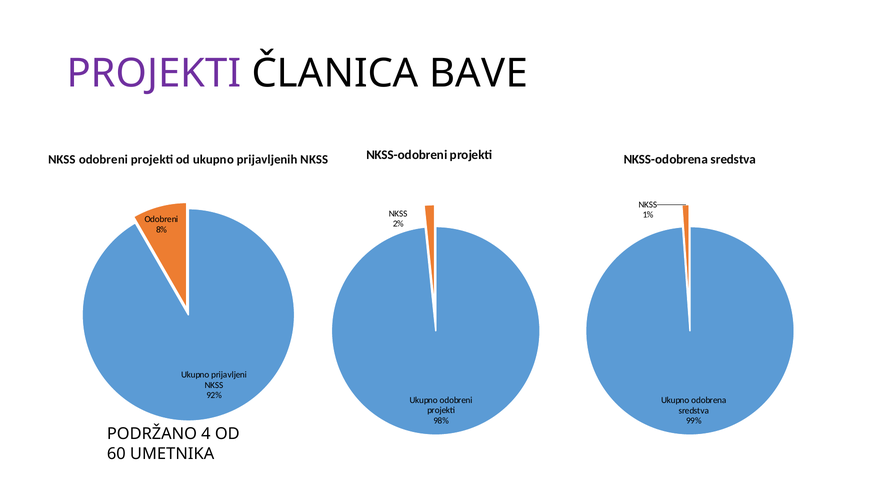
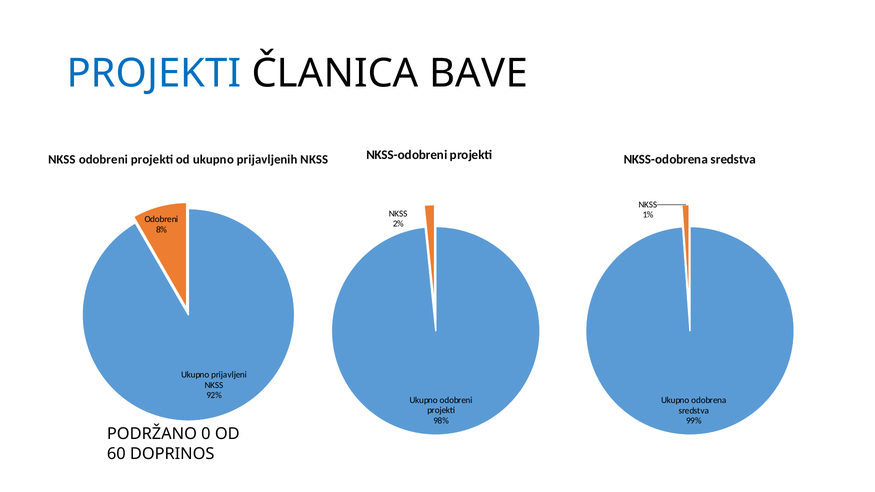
PROJEKTI colour: purple -> blue (154, 74)
4: 4 -> 0 (206, 434)
UMETNIKA: UMETNIKA -> DOPRINOS (172, 454)
